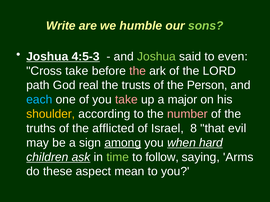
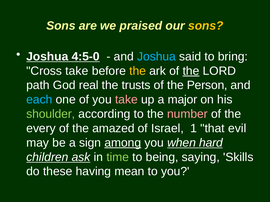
Write: Write -> Sons (61, 26)
humble: humble -> praised (141, 26)
sons colour: light green -> yellow (206, 26)
4:5-3: 4:5-3 -> 4:5-0 (86, 57)
Joshua colour: light green -> light blue (156, 57)
even: even -> bring (233, 57)
the colour: pink -> yellow (138, 71)
the underline: none -> present (191, 71)
shoulder colour: yellow -> light green (51, 114)
truths: truths -> every (41, 129)
afflicted: afflicted -> amazed (113, 129)
8: 8 -> 1 (194, 129)
follow: follow -> being (162, 157)
Arms: Arms -> Skills (238, 157)
aspect: aspect -> having (93, 172)
